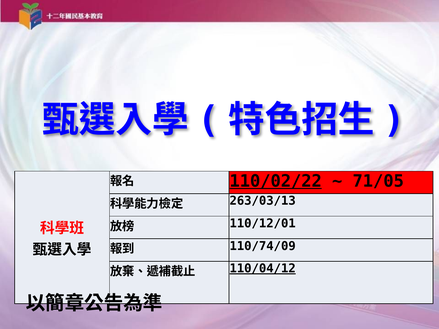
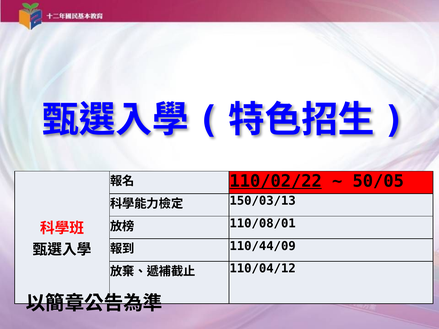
71/05: 71/05 -> 50/05 (378, 181)
263/03/13: 263/03/13 -> 150/03/13 (263, 201)
110/12/01: 110/12/01 -> 110/08/01 (263, 224)
110/74/09: 110/74/09 -> 110/44/09 (263, 246)
110/04/12 underline: present -> none (263, 269)
